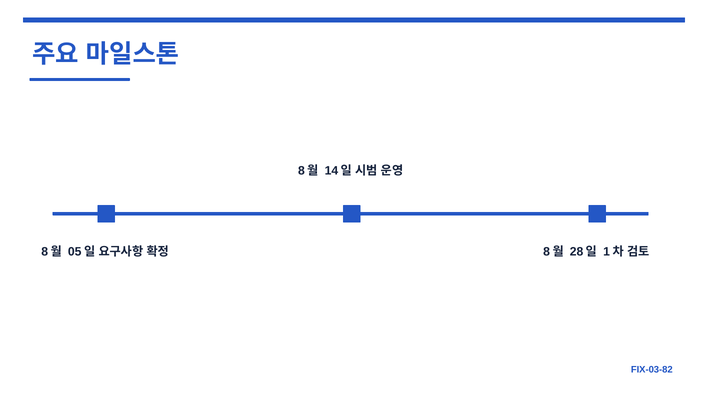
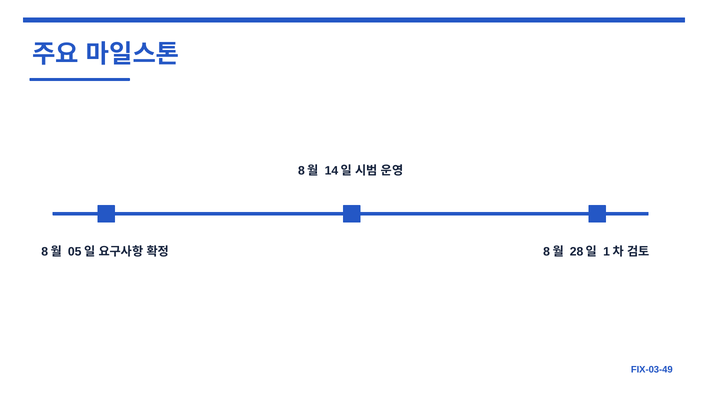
FIX-03-82: FIX-03-82 -> FIX-03-49 (652, 370)
